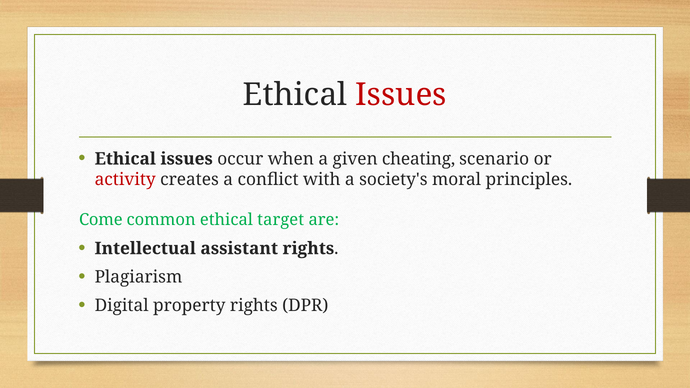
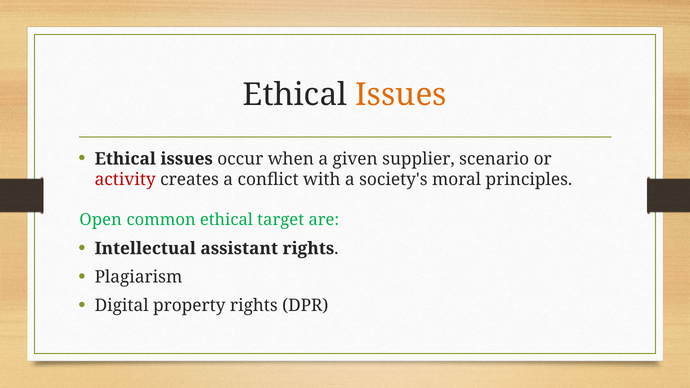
Issues colour: red -> orange (401, 95)
cheating: cheating -> supplier (418, 159)
Come: Come -> Open (101, 220)
